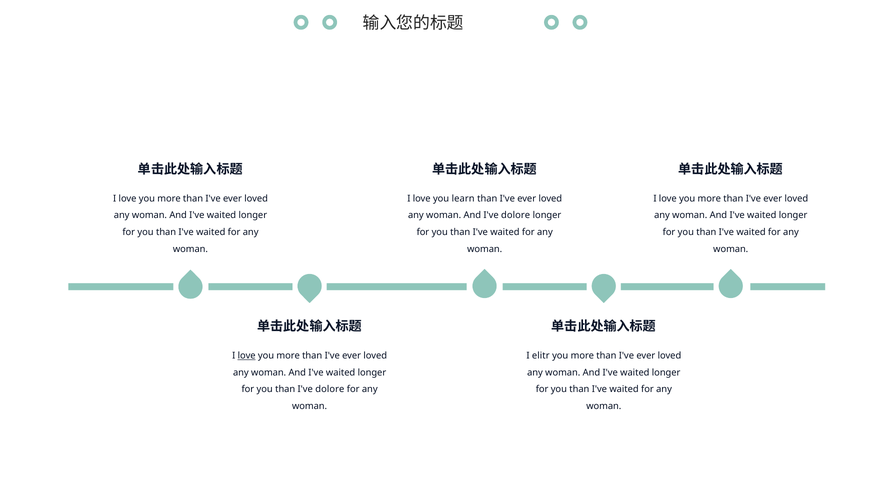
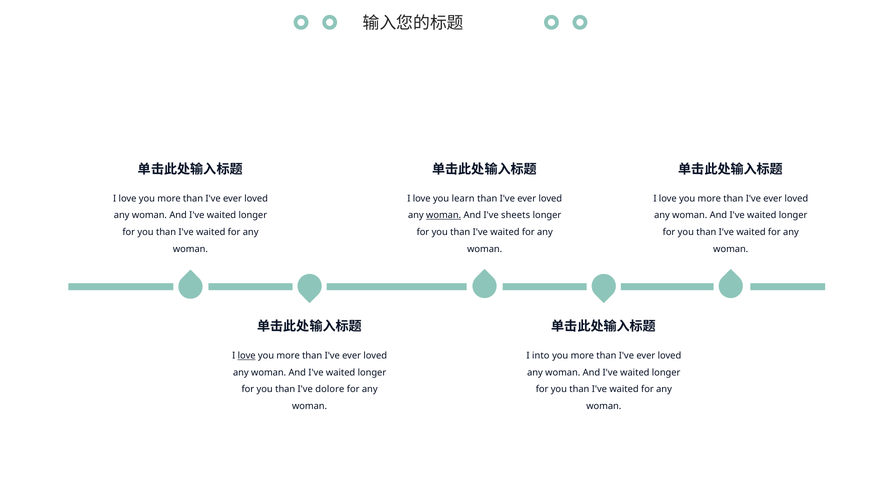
woman underline: none -> present (444, 215)
And I've dolore: dolore -> sheets (516, 215)
elitr: elitr -> into (541, 356)
